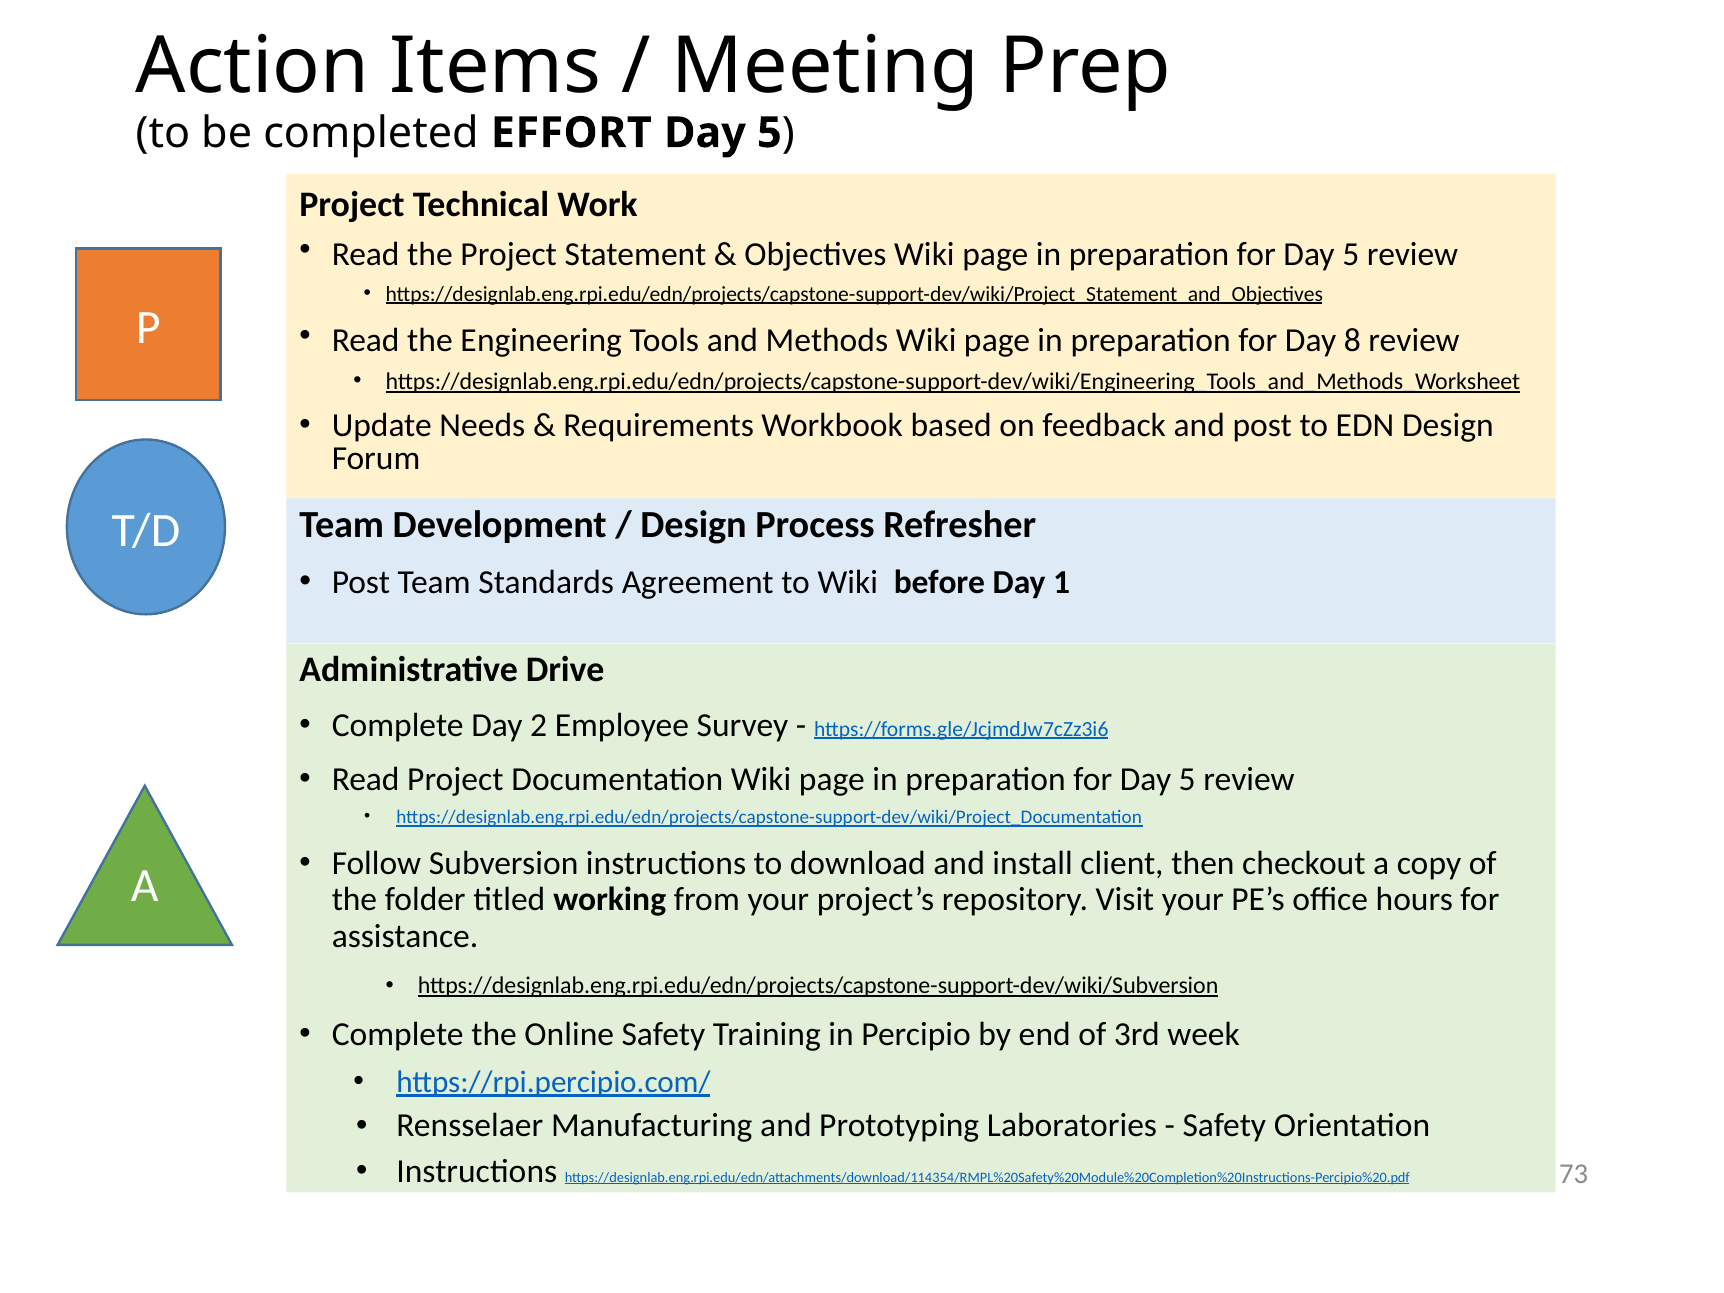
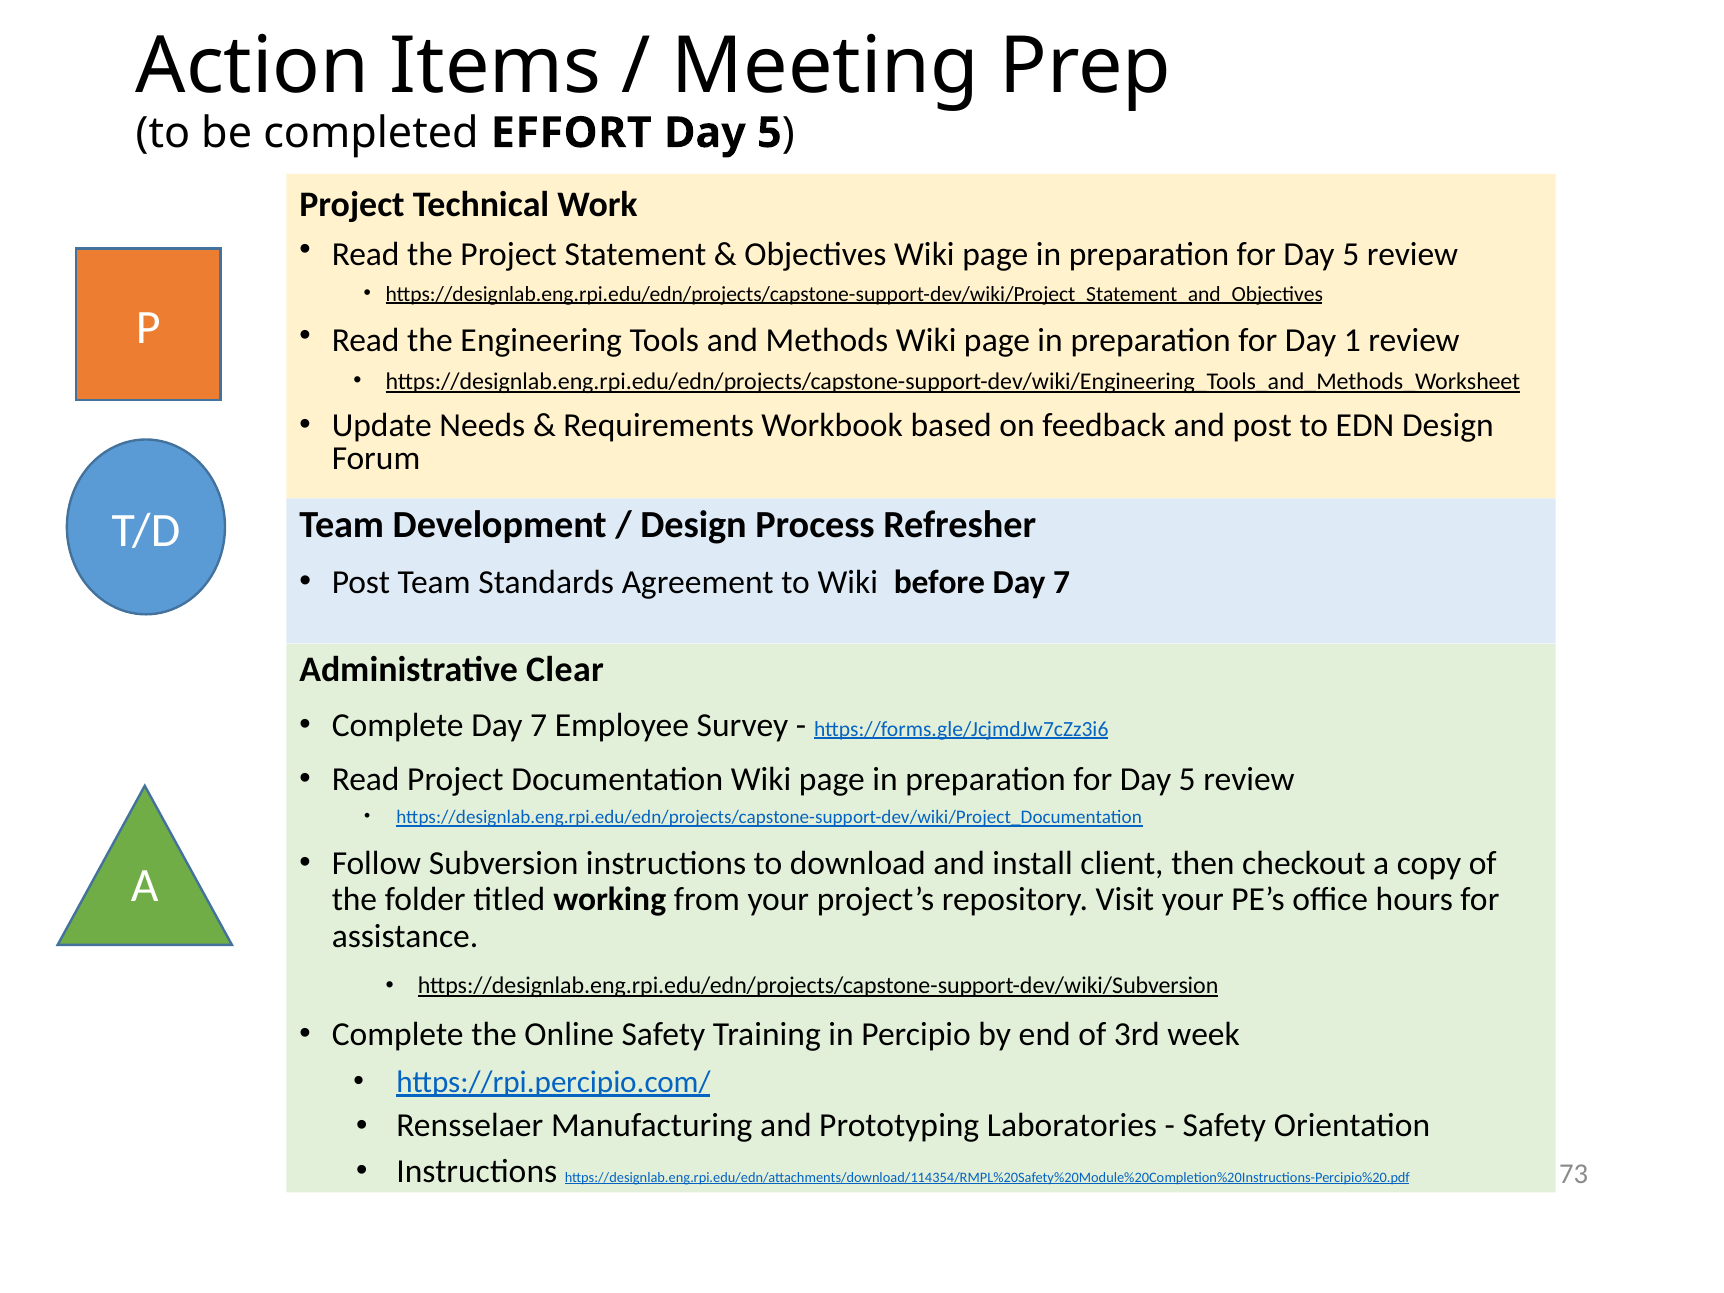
8: 8 -> 1 (1352, 341)
before Day 1: 1 -> 7 (1062, 582)
Drive: Drive -> Clear (565, 669)
Complete Day 2: 2 -> 7 (539, 725)
